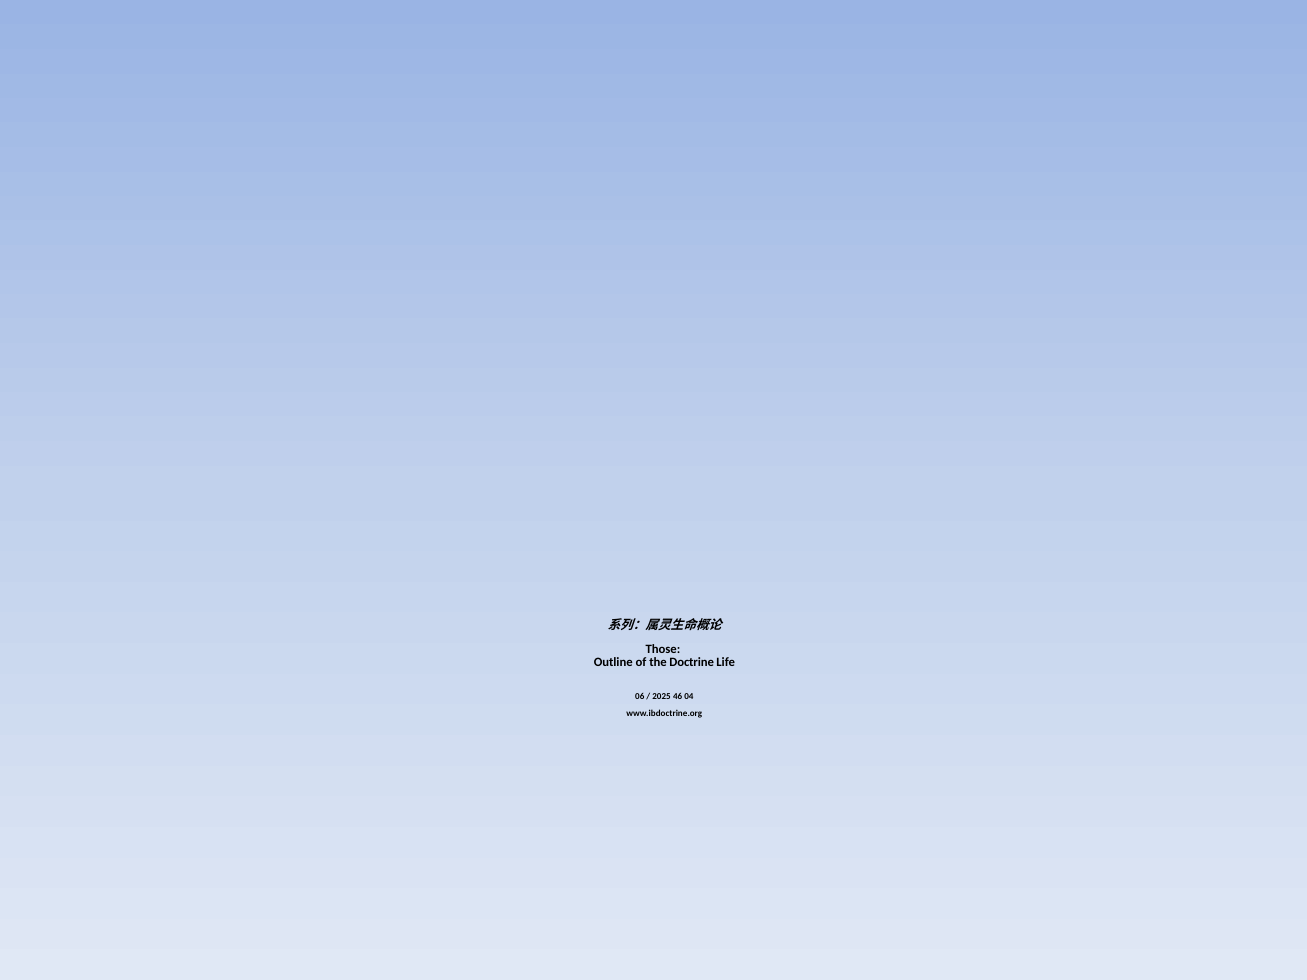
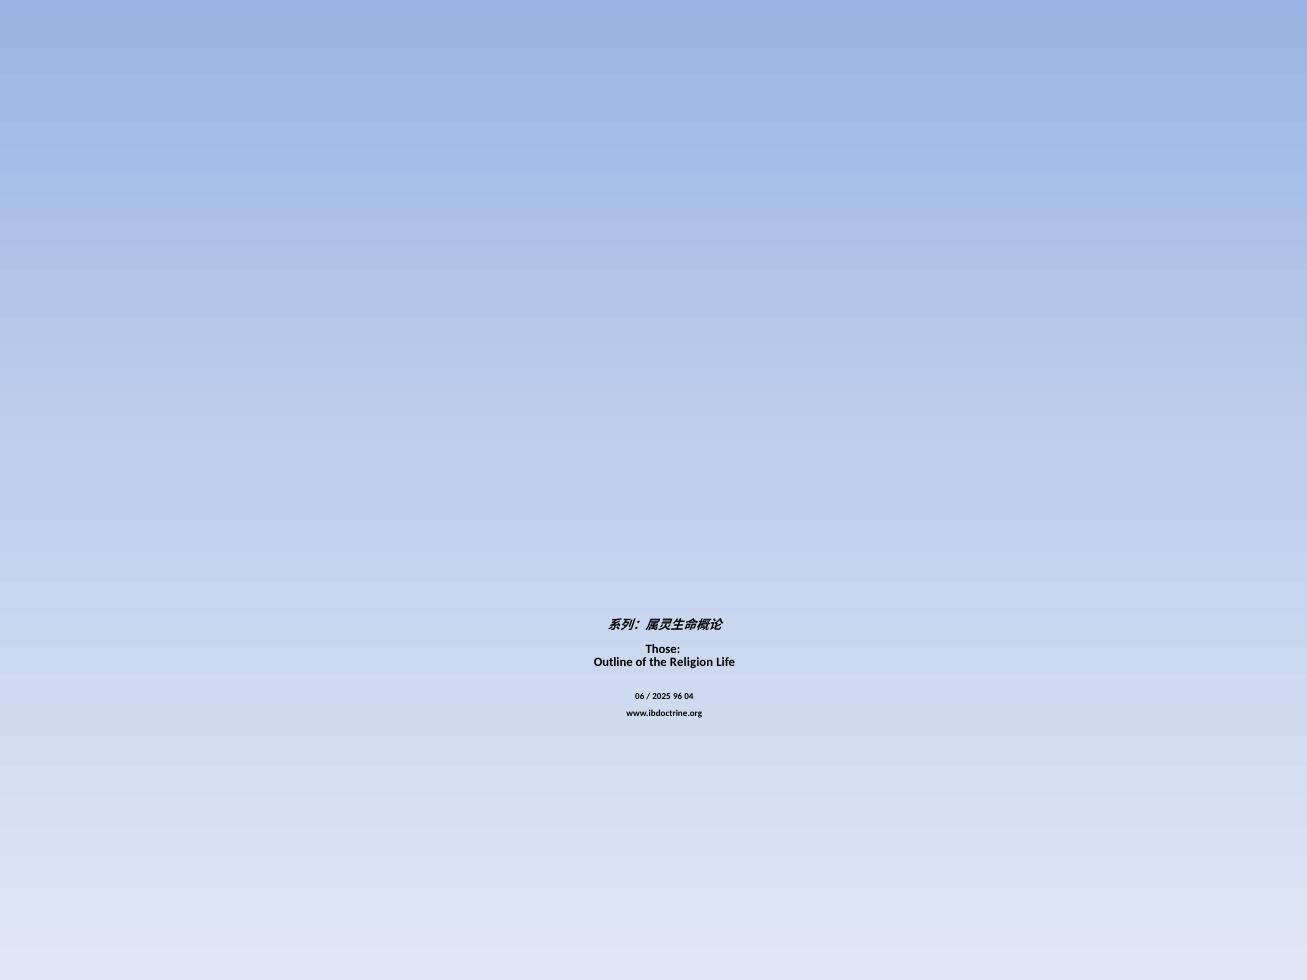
Doctrine: Doctrine -> Religion (692, 662)
46: 46 -> 96 (678, 696)
